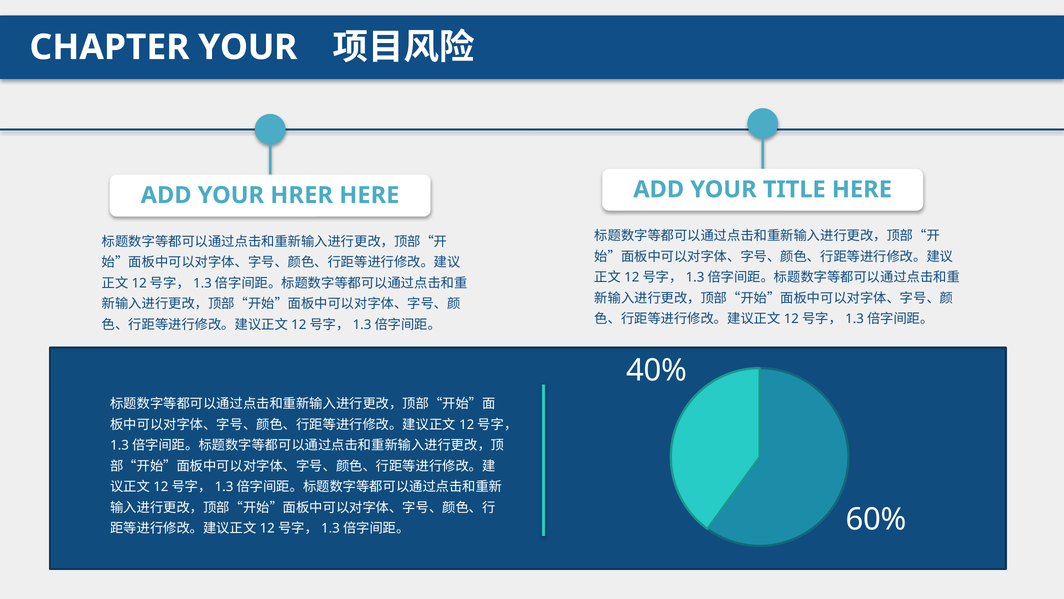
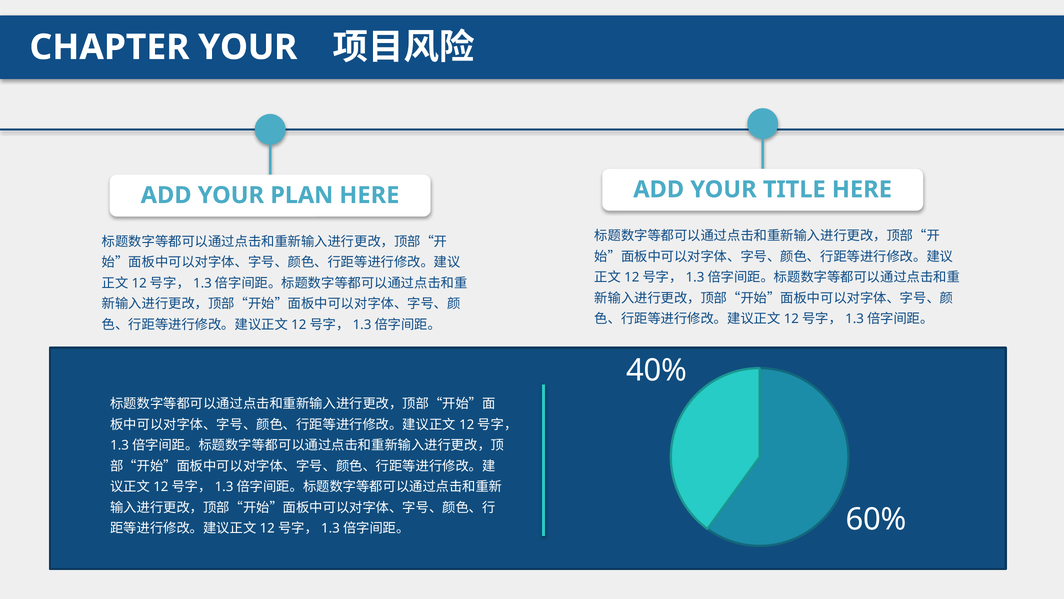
HRER: HRER -> PLAN (302, 195)
